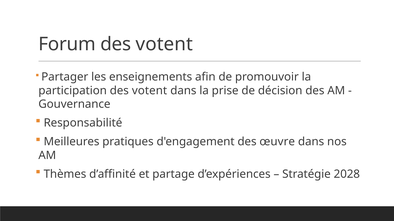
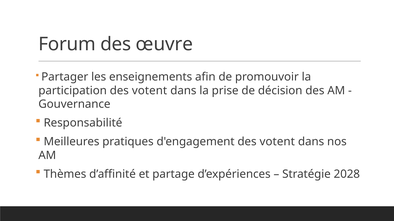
Forum des votent: votent -> œuvre (164, 44)
d'engagement des œuvre: œuvre -> votent (277, 142)
